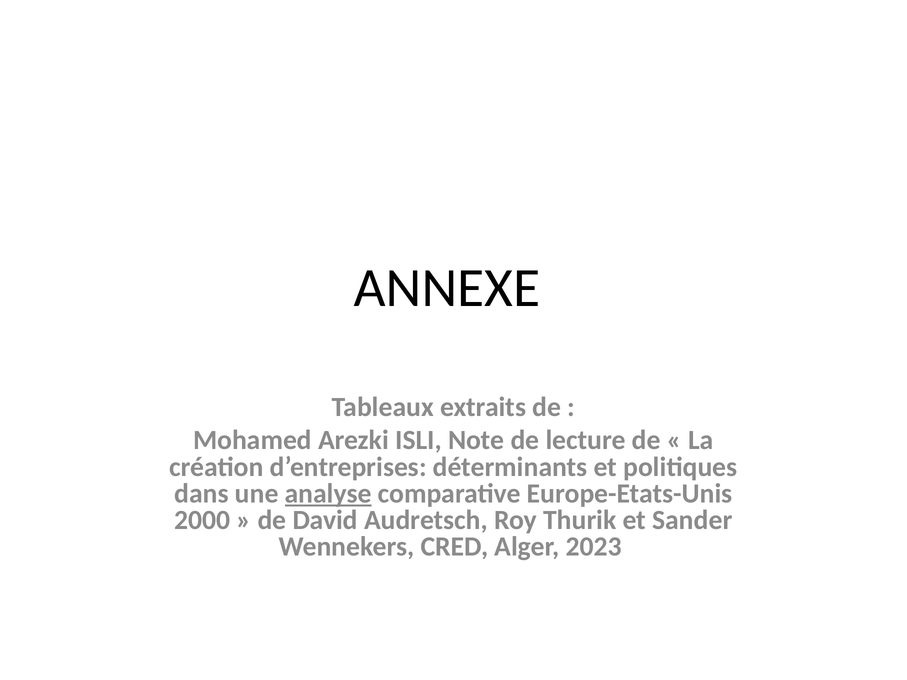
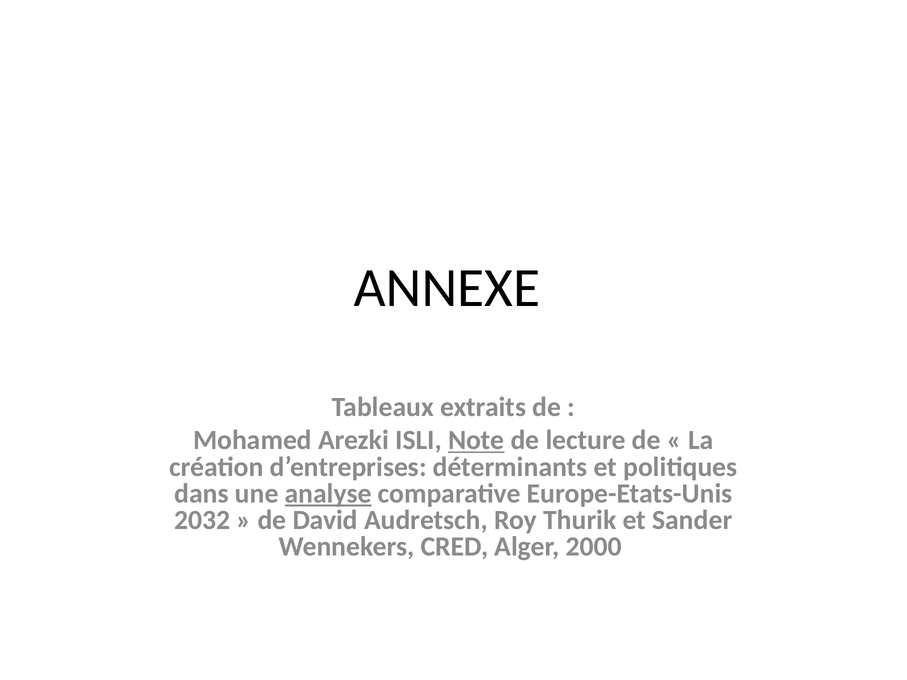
Note underline: none -> present (476, 440)
2000: 2000 -> 2032 (202, 520)
2023: 2023 -> 2000 (594, 547)
